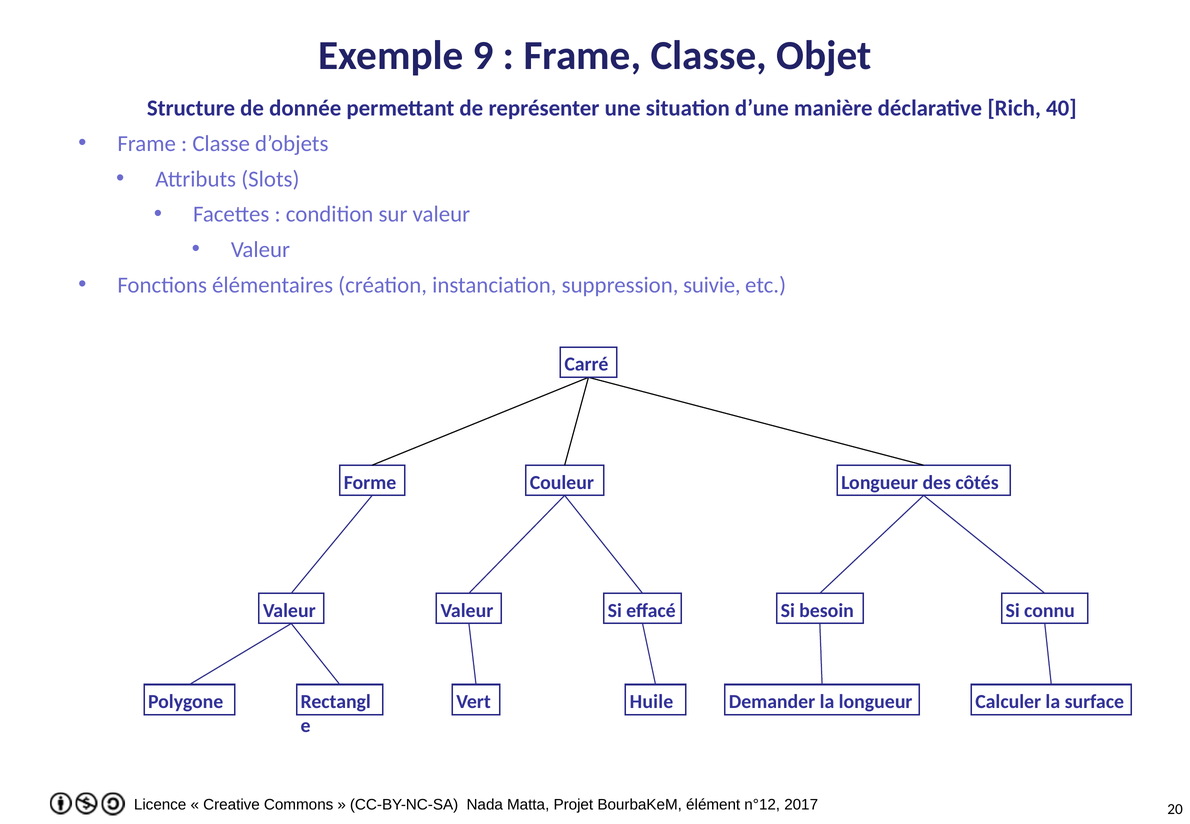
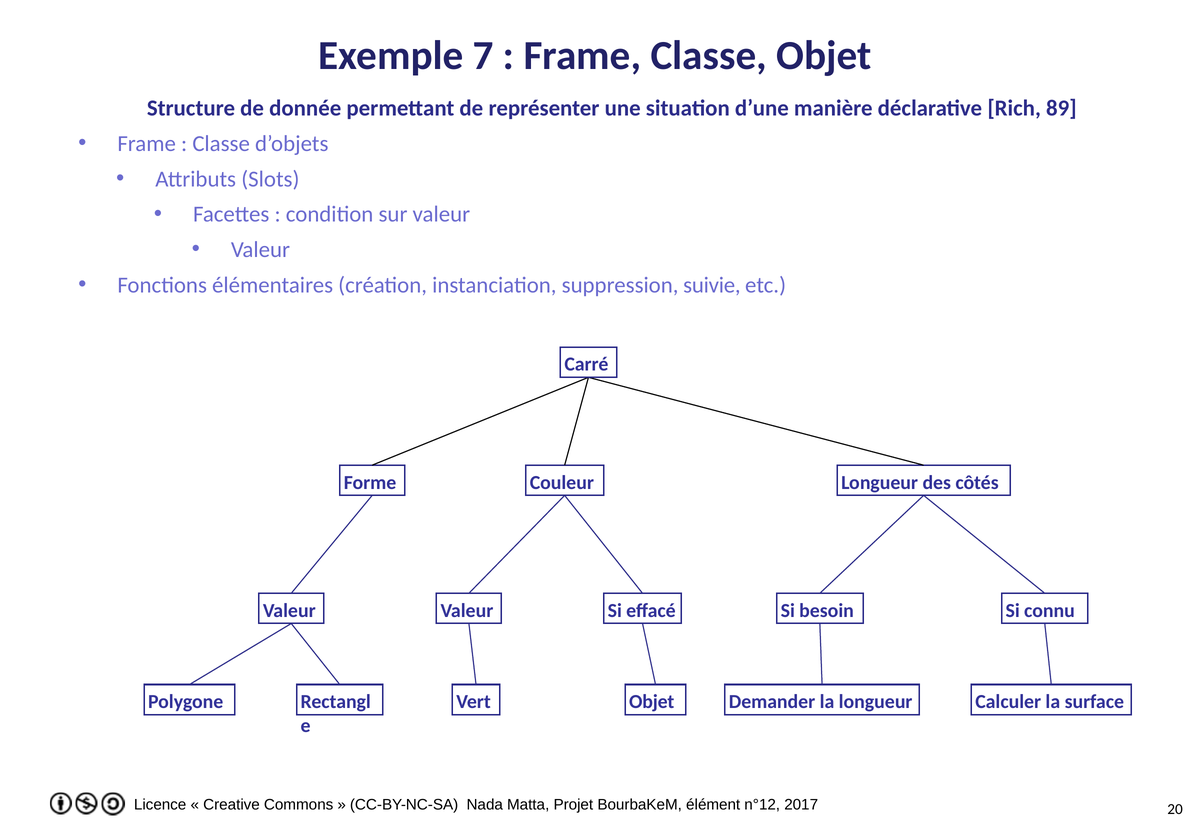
9: 9 -> 7 (483, 56)
40: 40 -> 89 (1061, 108)
Vert Huile: Huile -> Objet (652, 702)
